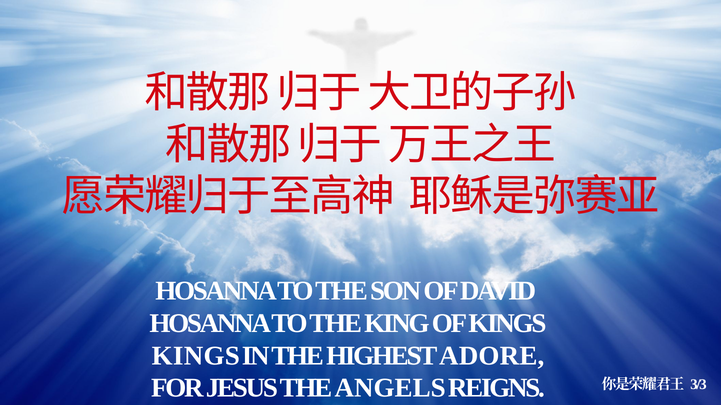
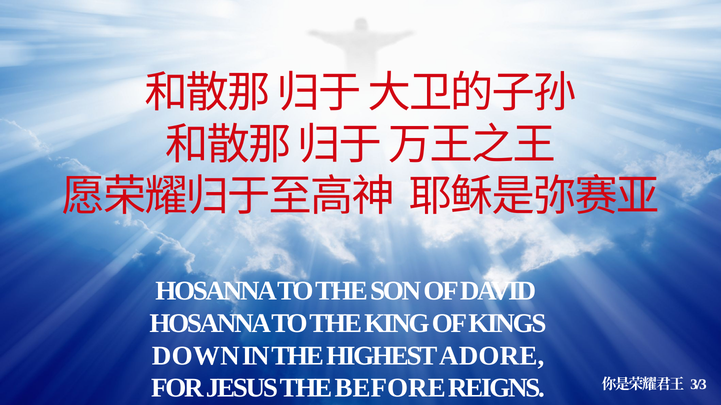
KINGS: KINGS -> DOWN (196, 356)
ANGELS: ANGELS -> BEFORE (390, 389)
